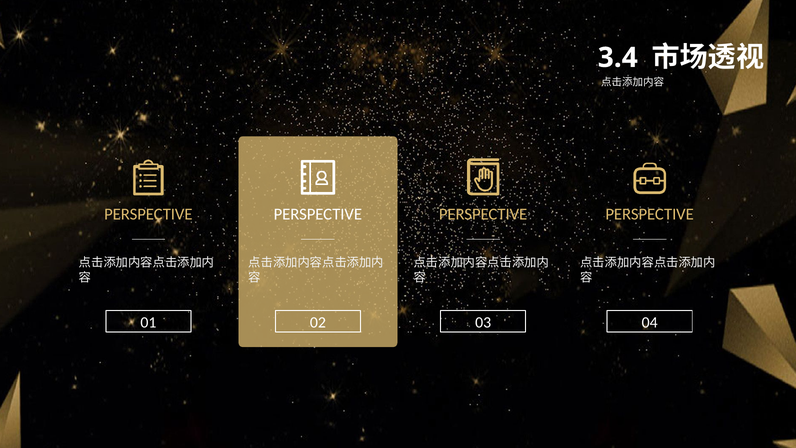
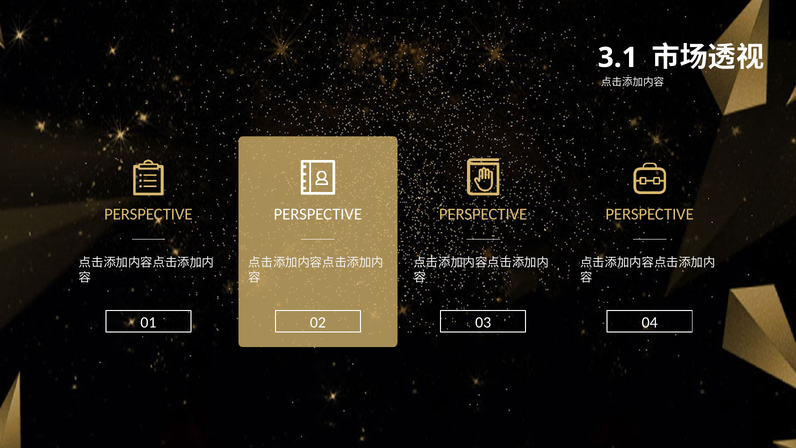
3.4: 3.4 -> 3.1 (618, 58)
